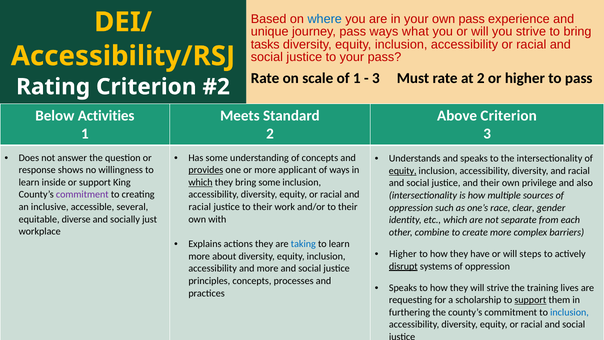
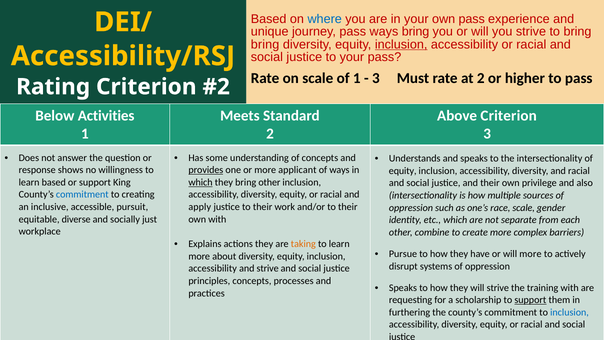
ways what: what -> bring (416, 32)
tasks: tasks -> bring (265, 44)
inclusion underline: none -> present (401, 44)
equity underline: present -> none (403, 171)
learn inside: inside -> based (54, 182)
bring some: some -> other (269, 182)
commitment colour: purple -> blue (82, 195)
several: several -> pursuit (132, 207)
racial: racial -> apply (200, 207)
race clear: clear -> scale (524, 208)
taking colour: blue -> orange (303, 244)
Higher: Higher -> Pursue (403, 254)
will steps: steps -> more (530, 254)
disrupt underline: present -> none (403, 266)
and more: more -> strive (268, 268)
training lives: lives -> with (570, 288)
